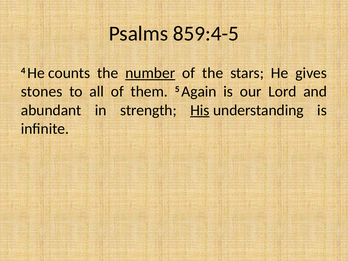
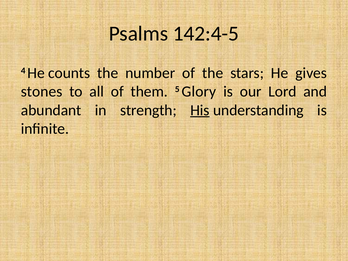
859:4-5: 859:4-5 -> 142:4-5 (206, 34)
number underline: present -> none (150, 73)
Again: Again -> Glory (199, 92)
